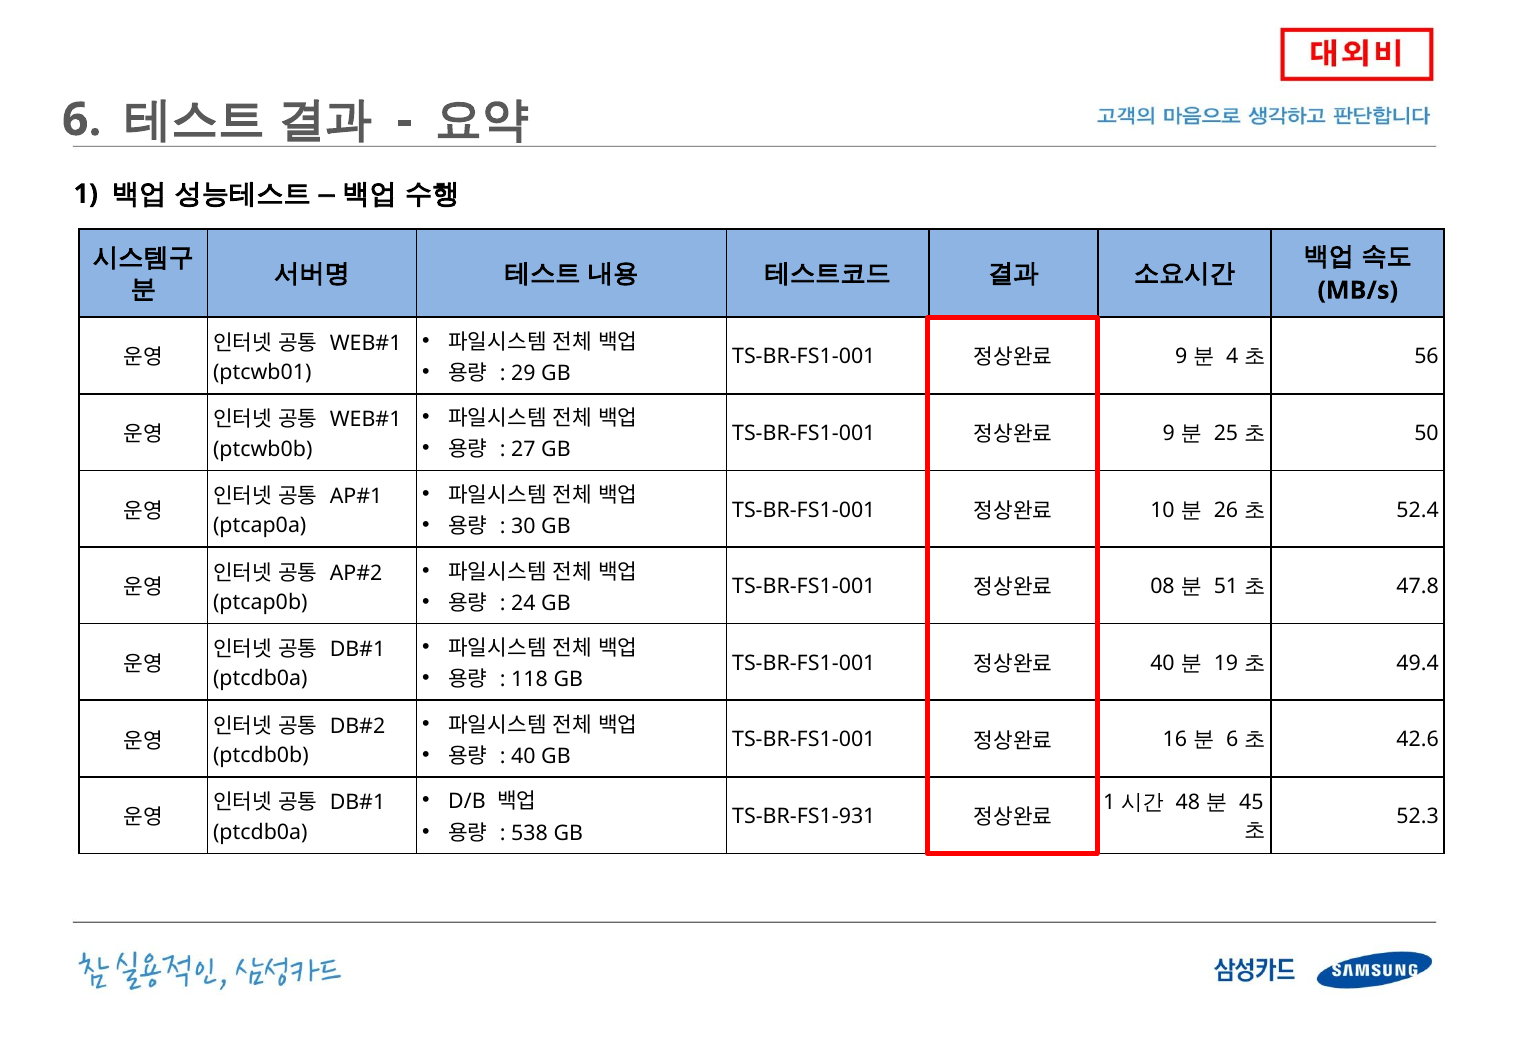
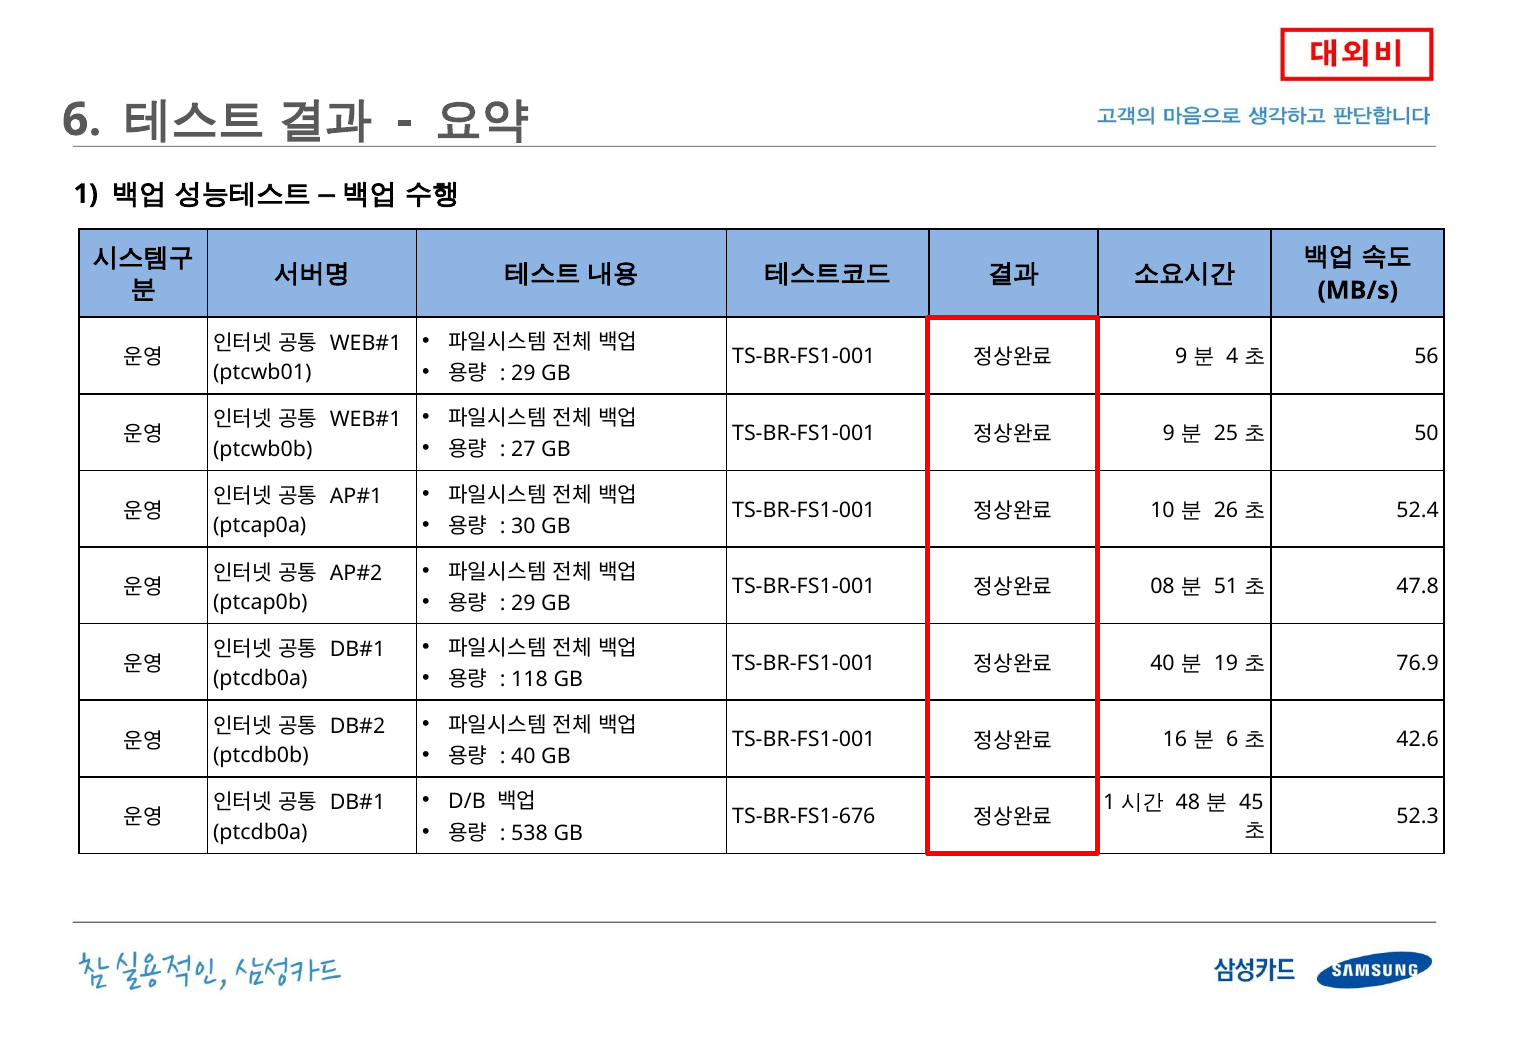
24: 24 -> 29 (523, 603)
49.4: 49.4 -> 76.9 (1418, 663)
TS-BR-FS1-931: TS-BR-FS1-931 -> TS-BR-FS1-676 (804, 816)
